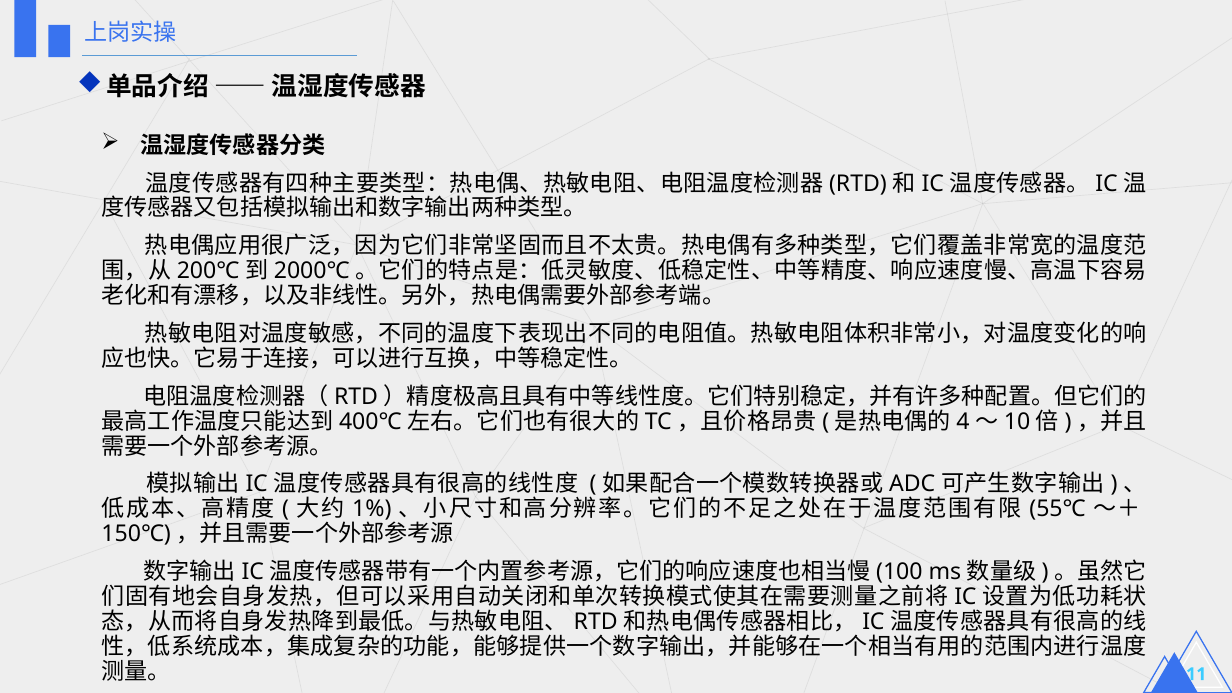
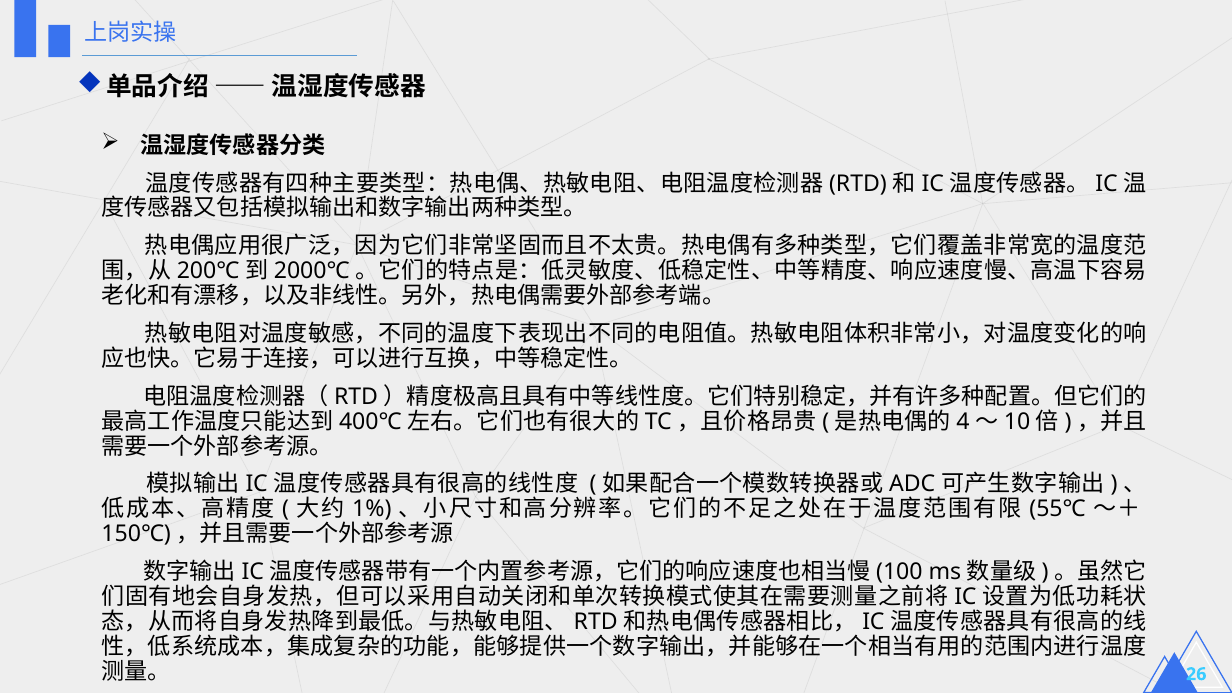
11: 11 -> 26 (1196, 674)
